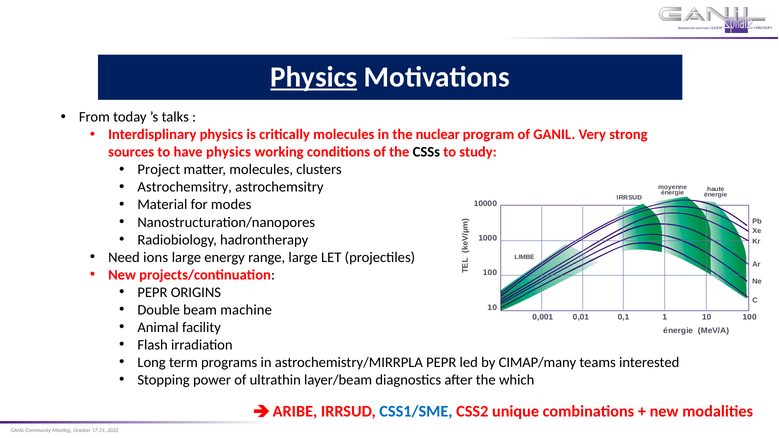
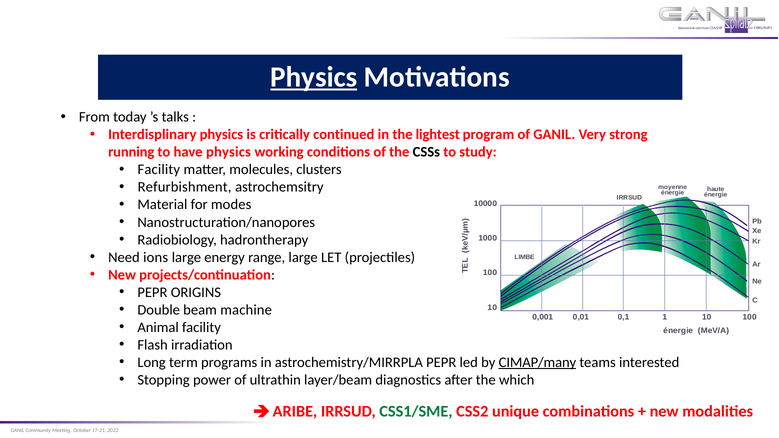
critically molecules: molecules -> continued (344, 135)
nuclear: nuclear -> lightest (438, 135)
sources: sources -> running (131, 152)
Project: Project -> Facility (159, 170)
Astrochemsitry: Astrochemsitry -> Refurbishment (185, 187)
CIMAP/many underline: none -> present (537, 362)
CSS1/SME colour: blue -> green (416, 412)
